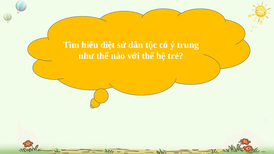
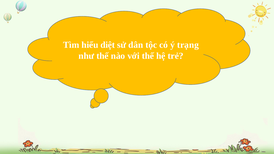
trung: trung -> trạng (188, 45)
